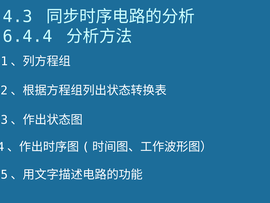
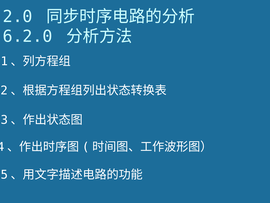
4.3: 4.3 -> 2.0 (18, 17)
6.4.4: 6.4.4 -> 6.2.0 (28, 36)
